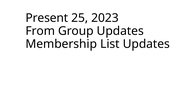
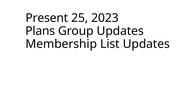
From: From -> Plans (40, 31)
